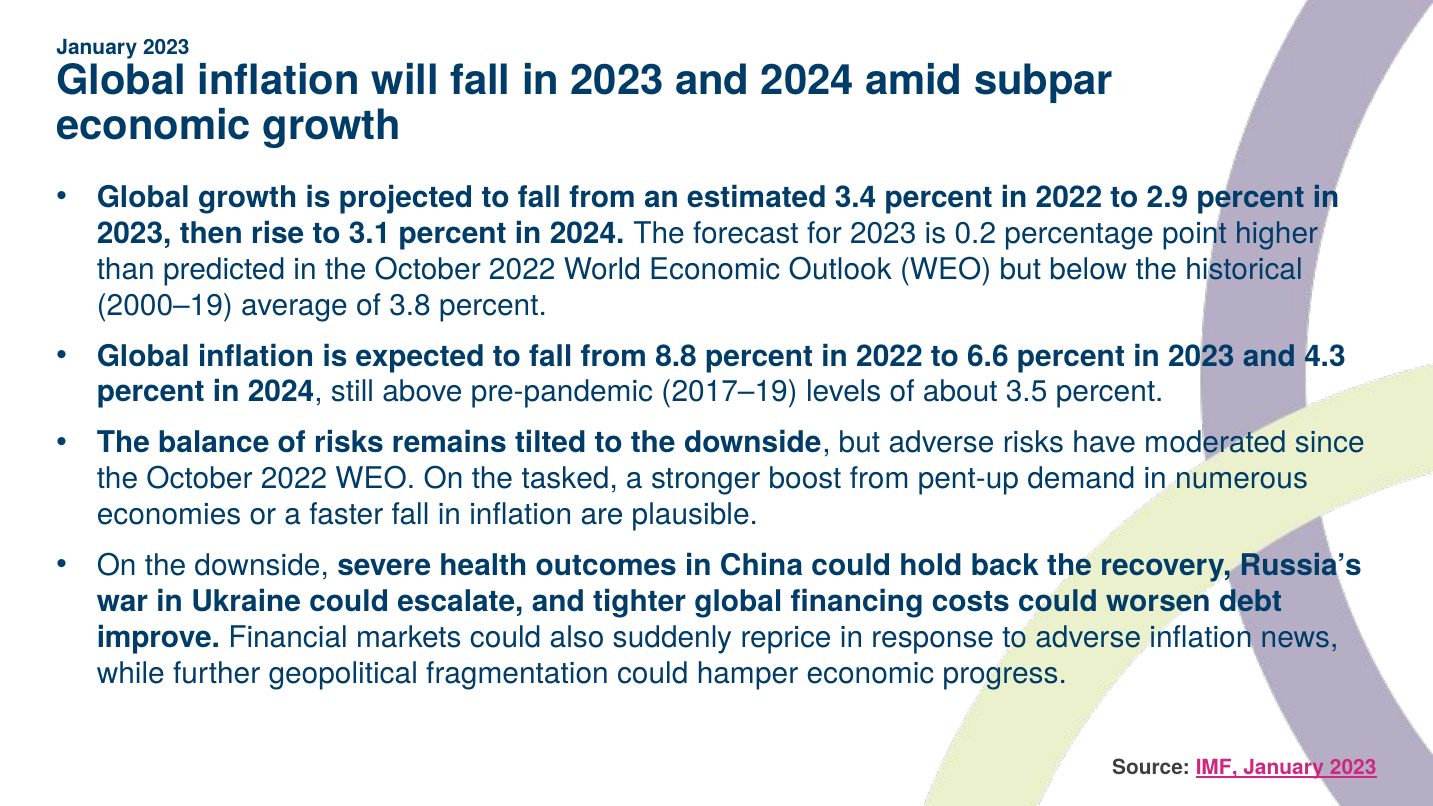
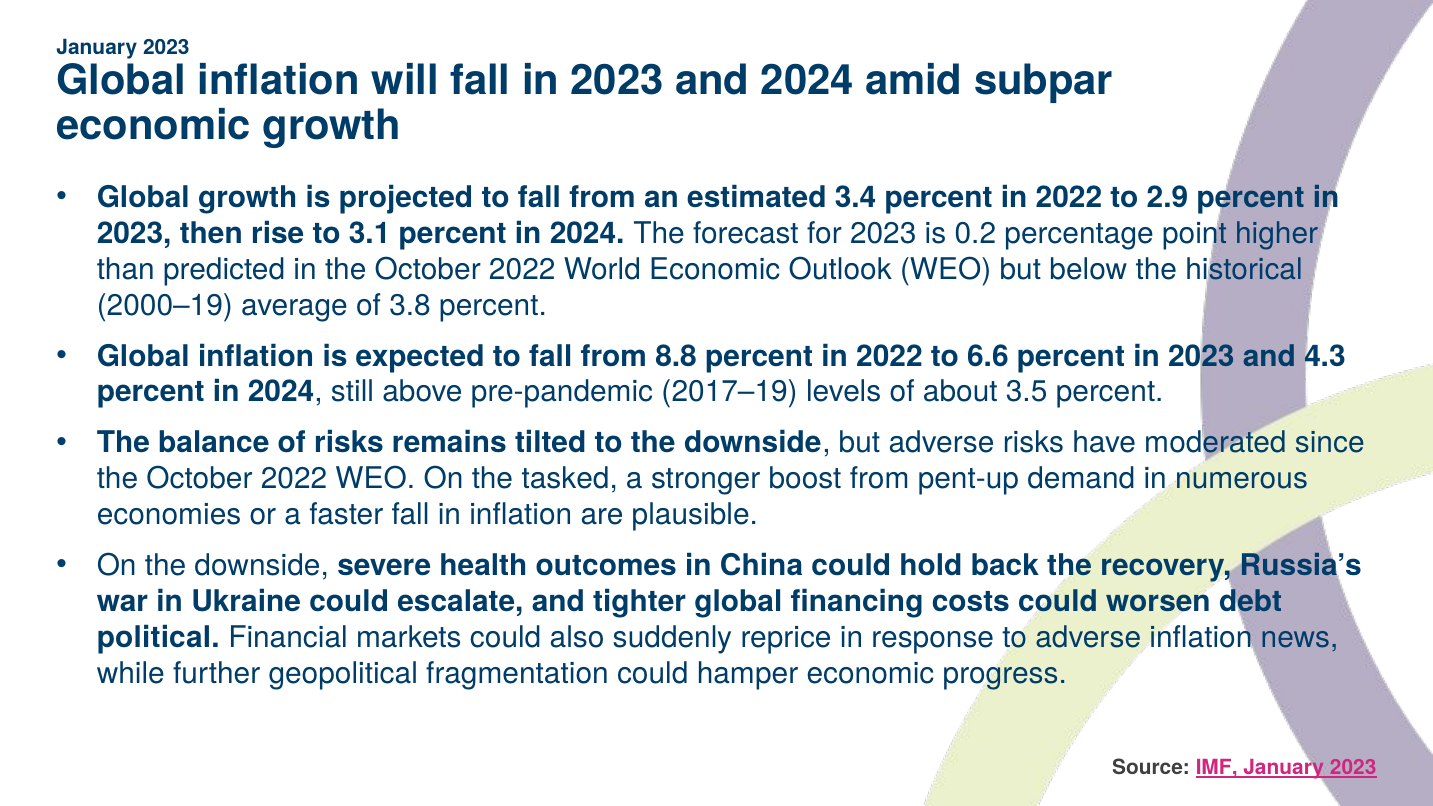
improve: improve -> political (158, 637)
